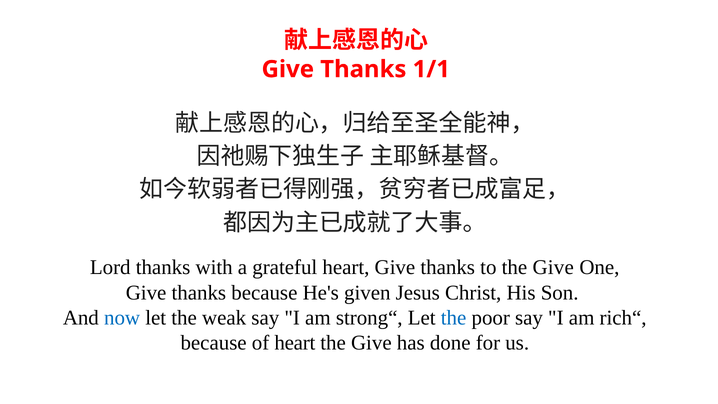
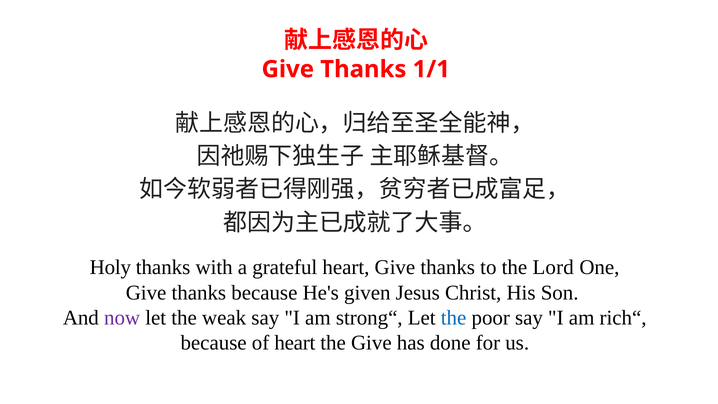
Lord: Lord -> Holy (110, 267)
to the Give: Give -> Lord (553, 267)
now colour: blue -> purple (122, 318)
